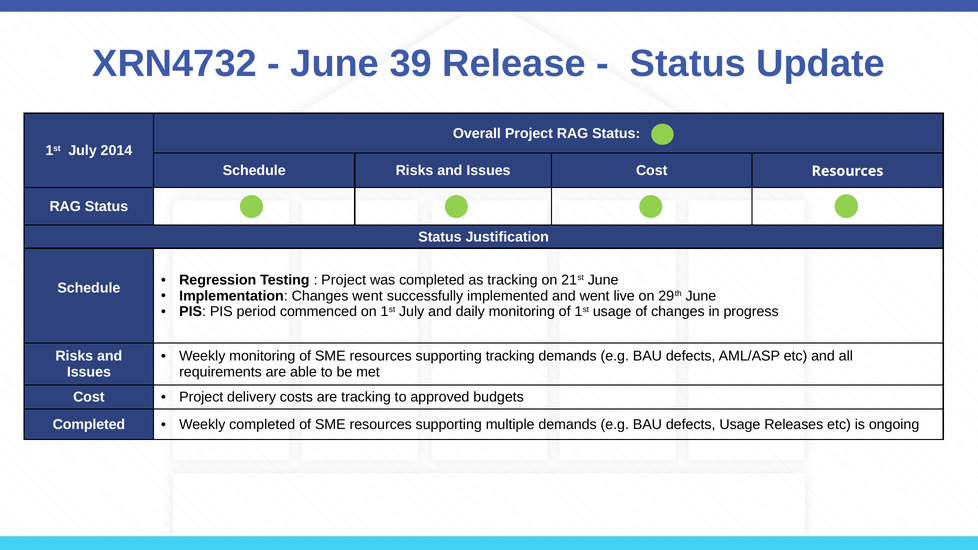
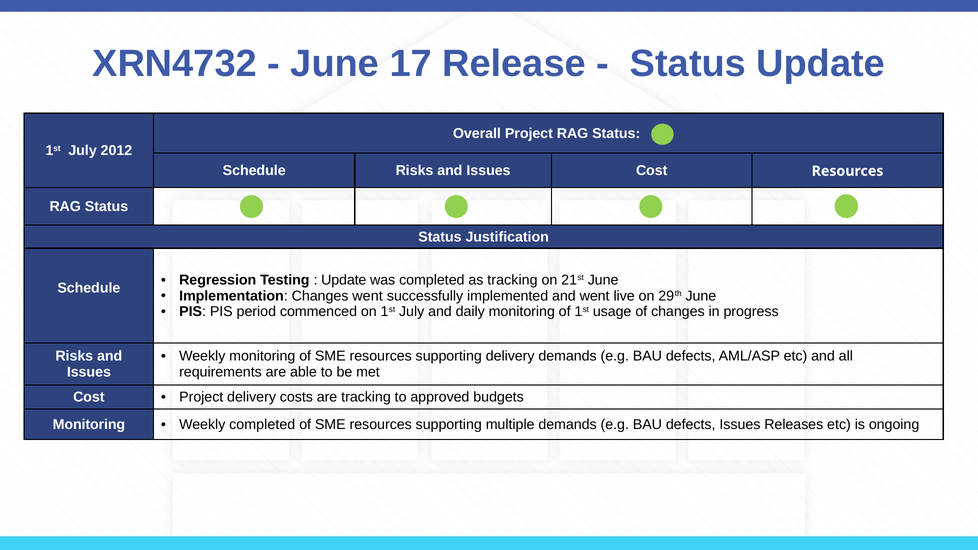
39: 39 -> 17 (411, 64)
2014: 2014 -> 2012 (116, 151)
Project: Project -> Update (344, 280)
supporting tracking: tracking -> delivery (510, 356)
Completed: Completed -> Monitoring (89, 425)
defects Usage: Usage -> Issues (740, 425)
